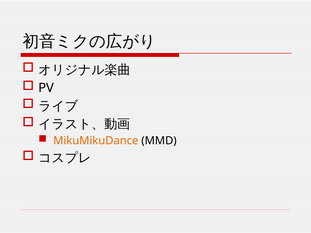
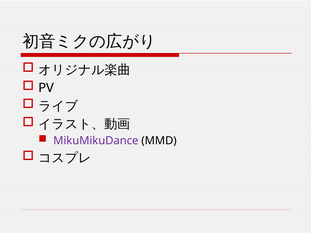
MikuMikuDance colour: orange -> purple (96, 141)
